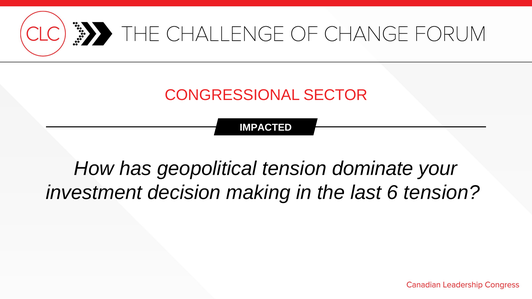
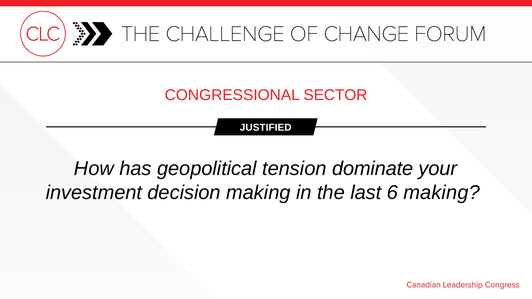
IMPACTED: IMPACTED -> JUSTIFIED (266, 128)
6 tension: tension -> making (442, 193)
